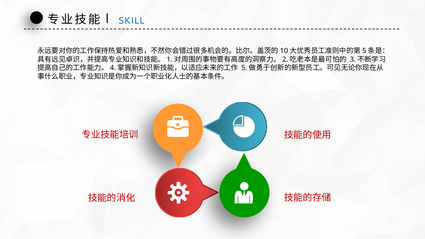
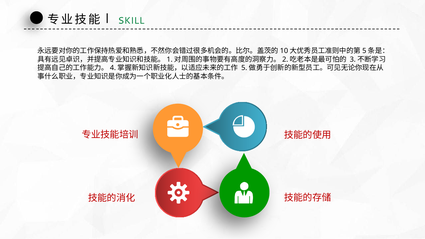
SKILL colour: blue -> green (131, 21)
